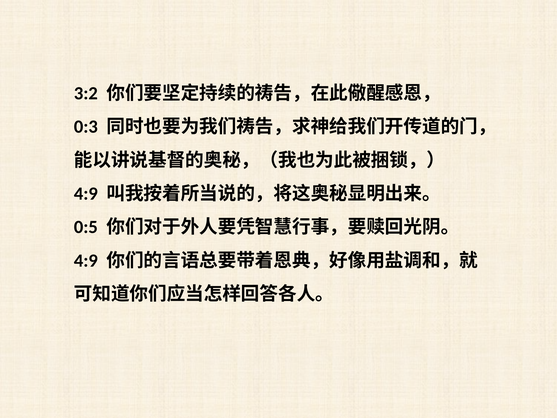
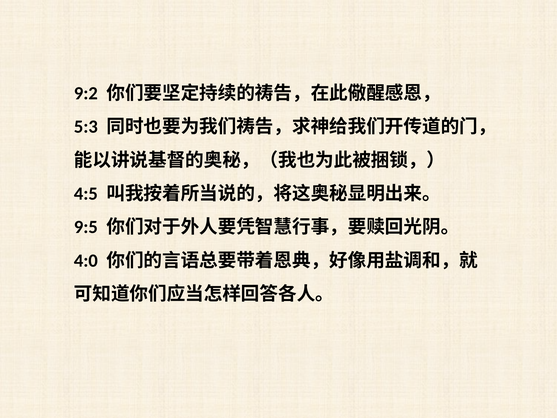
3:2: 3:2 -> 9:2 (86, 93)
0:3: 0:3 -> 5:3 (86, 127)
4:9: 4:9 -> 4:5 (86, 194)
0:5: 0:5 -> 9:5 (86, 227)
4:9: 4:9 -> 4:0 (86, 260)
